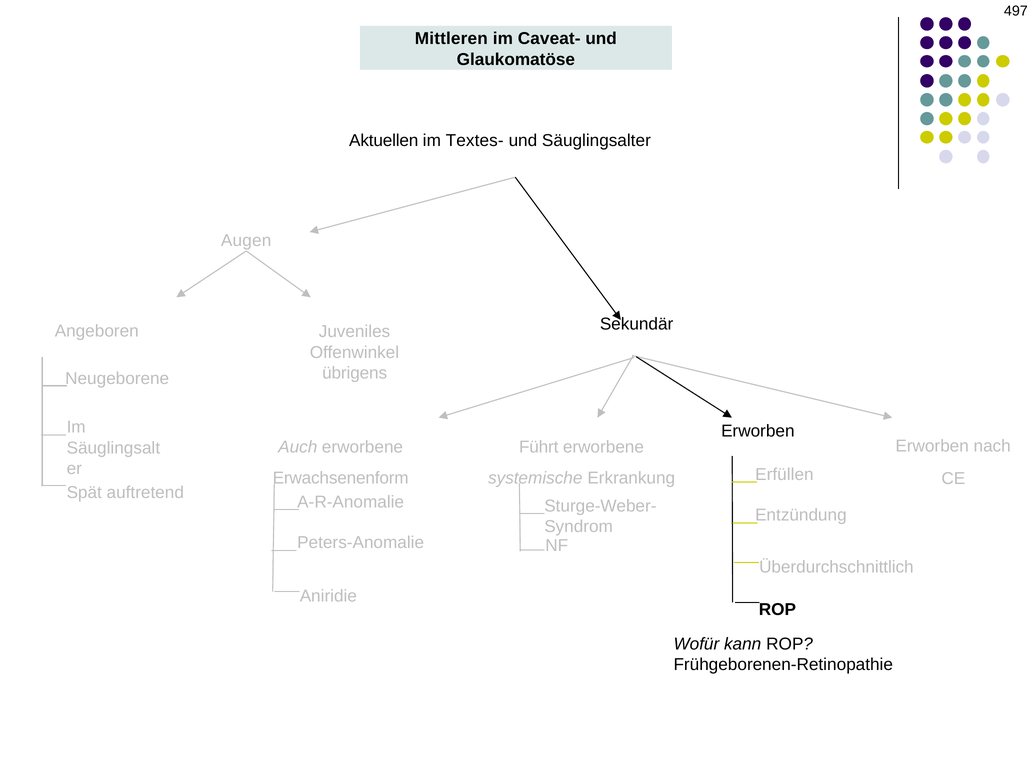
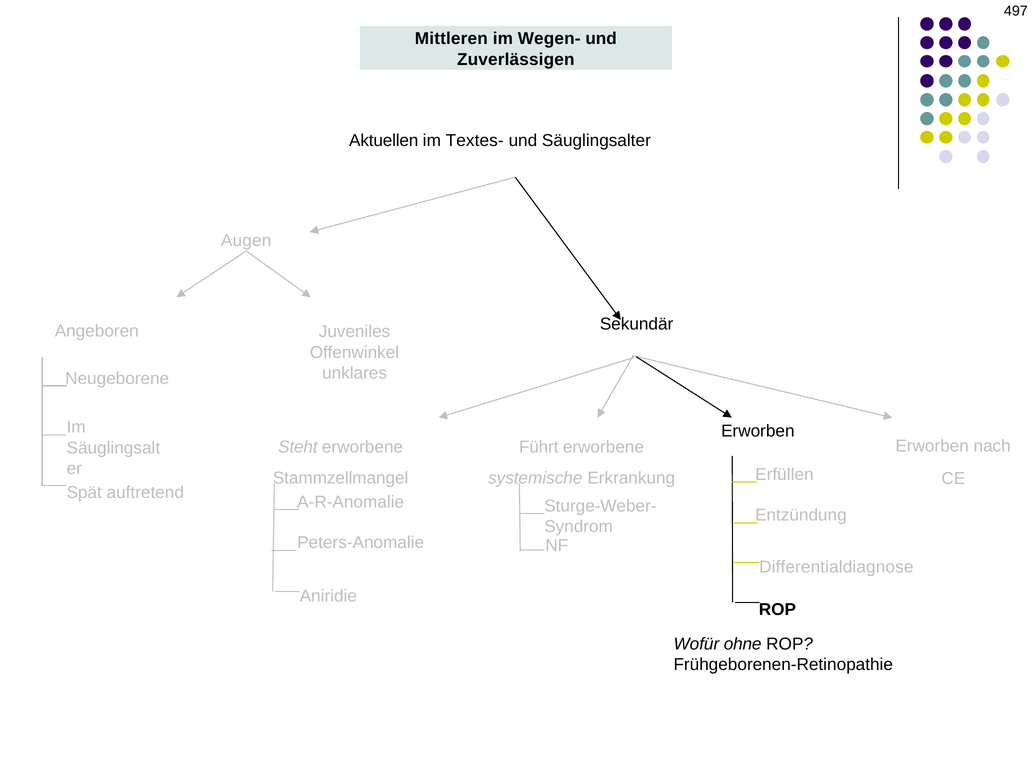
Caveat-: Caveat- -> Wegen- (549, 39)
Glaukomatöse: Glaukomatöse -> Zuverlässigen (516, 59)
übrigens: übrigens -> unklares (355, 373)
Auch: Auch -> Steht (298, 447)
Erwachsenenform: Erwachsenenform -> Stammzellmangel (341, 478)
Überdurchschnittlich: Überdurchschnittlich -> Differentialdiagnose (836, 567)
kann: kann -> ohne (743, 644)
